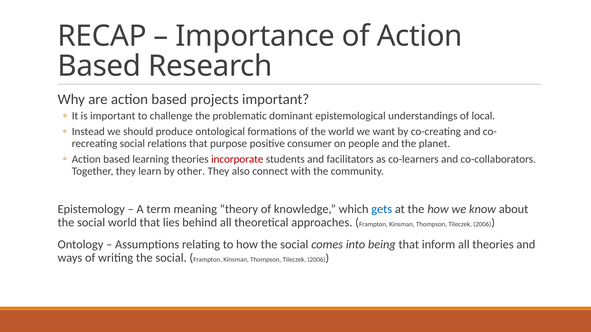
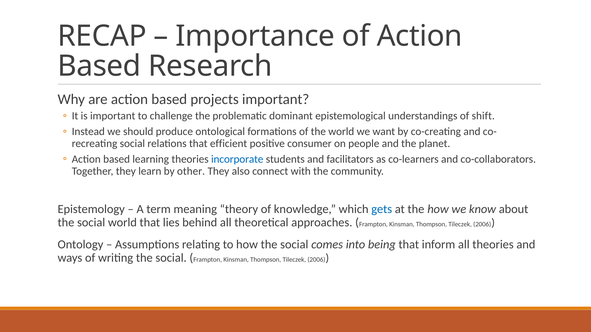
local: local -> shift (483, 116)
purpose: purpose -> efficient (229, 144)
incorporate colour: red -> blue (237, 159)
